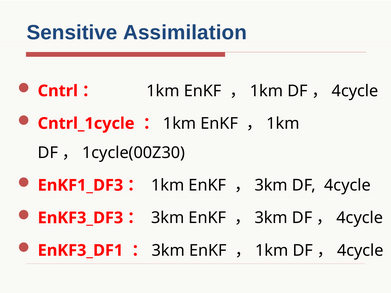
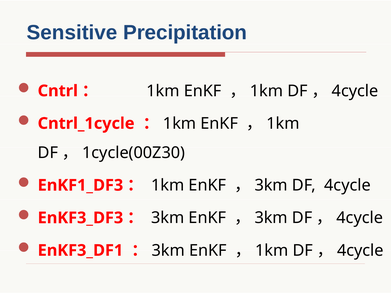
Assimilation: Assimilation -> Precipitation (185, 33)
